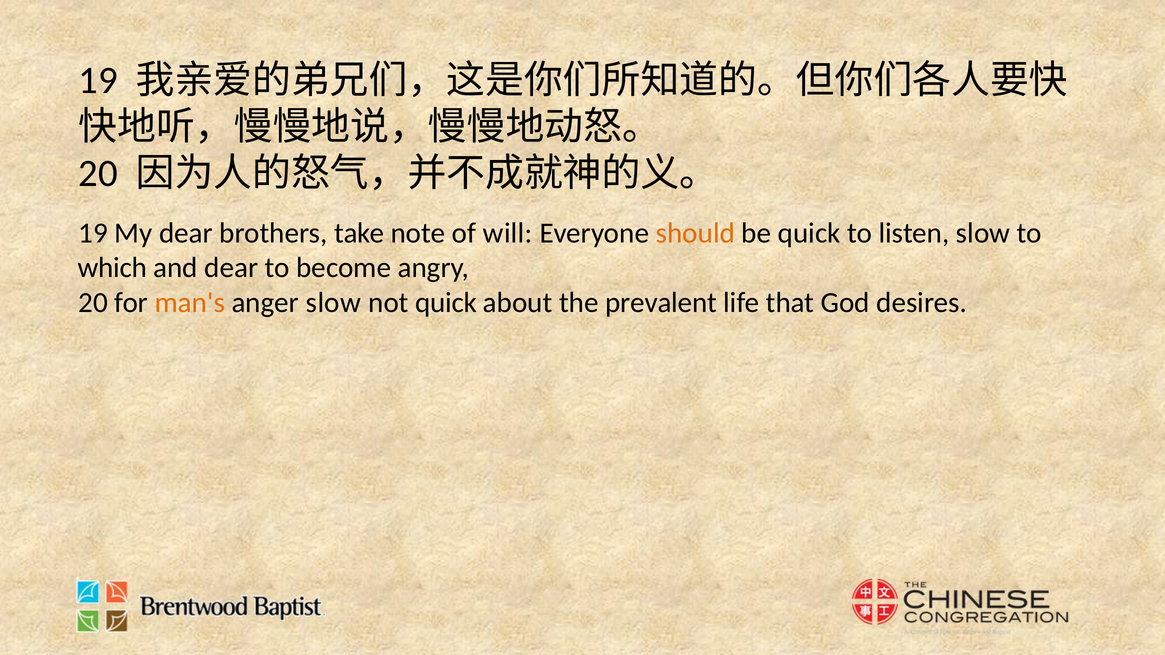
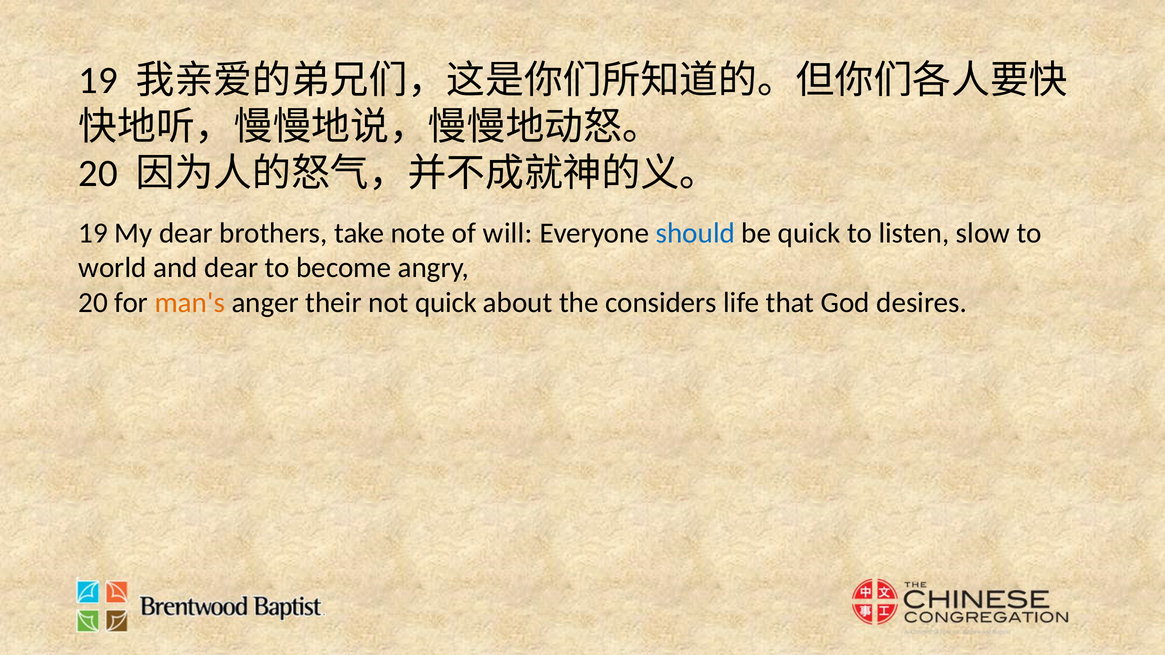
should colour: orange -> blue (695, 233)
which: which -> world (112, 268)
anger slow: slow -> their (334, 303)
prevalent: prevalent -> considers (661, 303)
